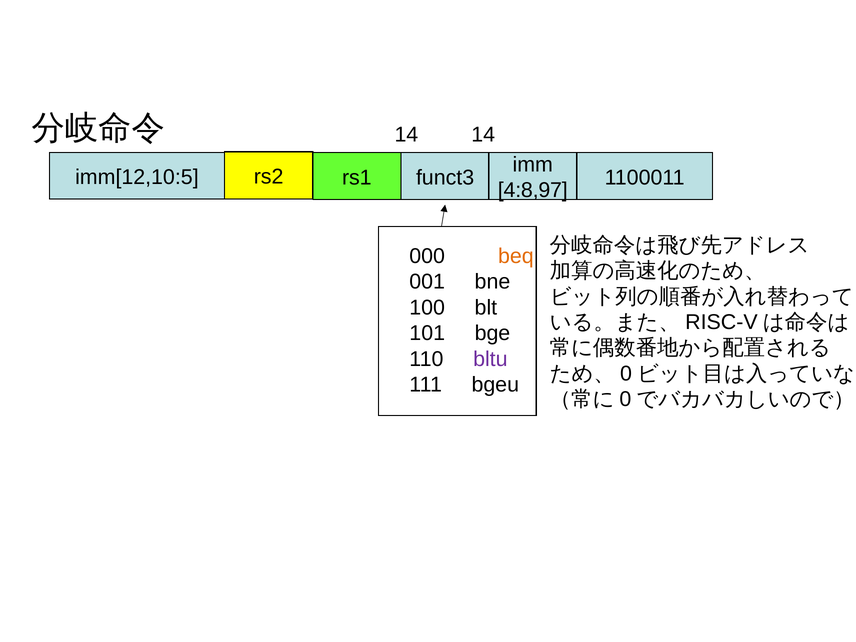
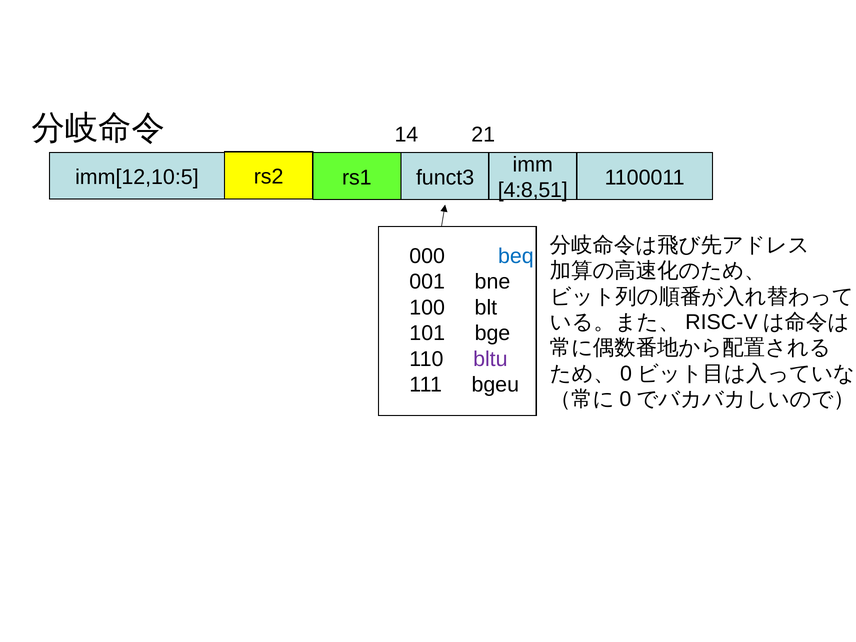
14 14: 14 -> 21 (483, 135)
4:8,97: 4:8,97 -> 4:8,51 (533, 190)
beq colour: orange -> blue (516, 256)
